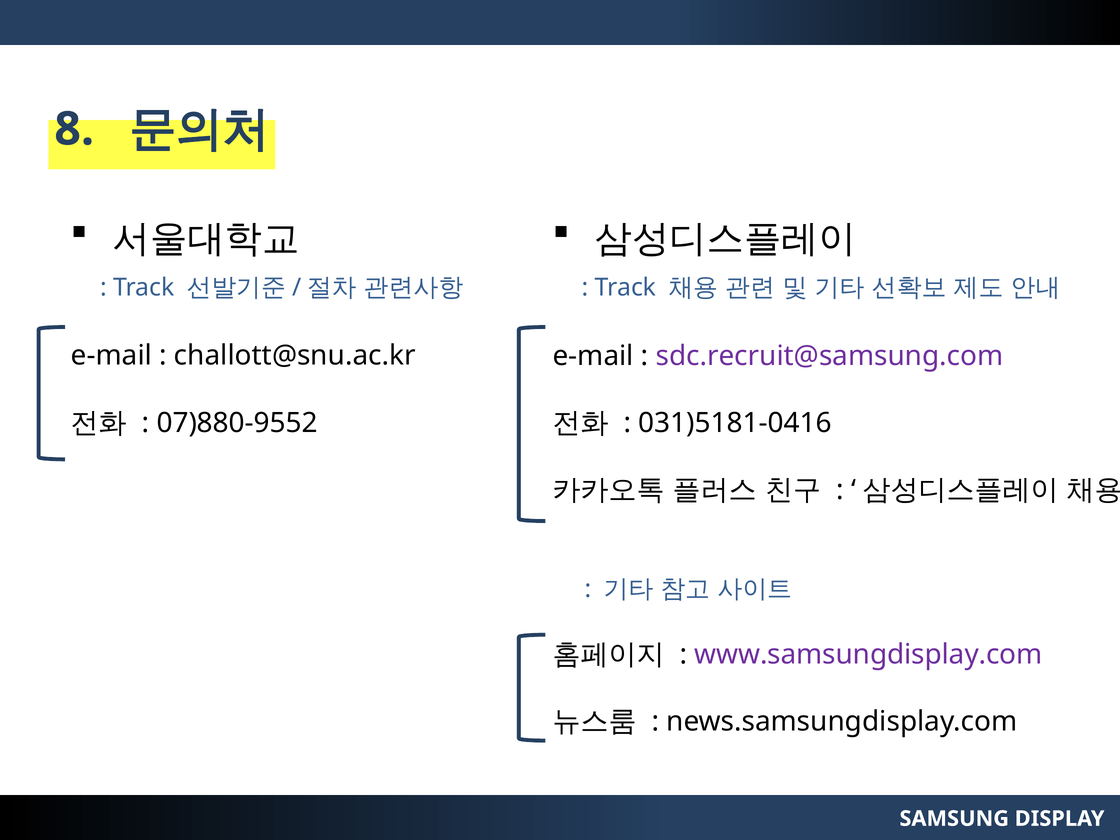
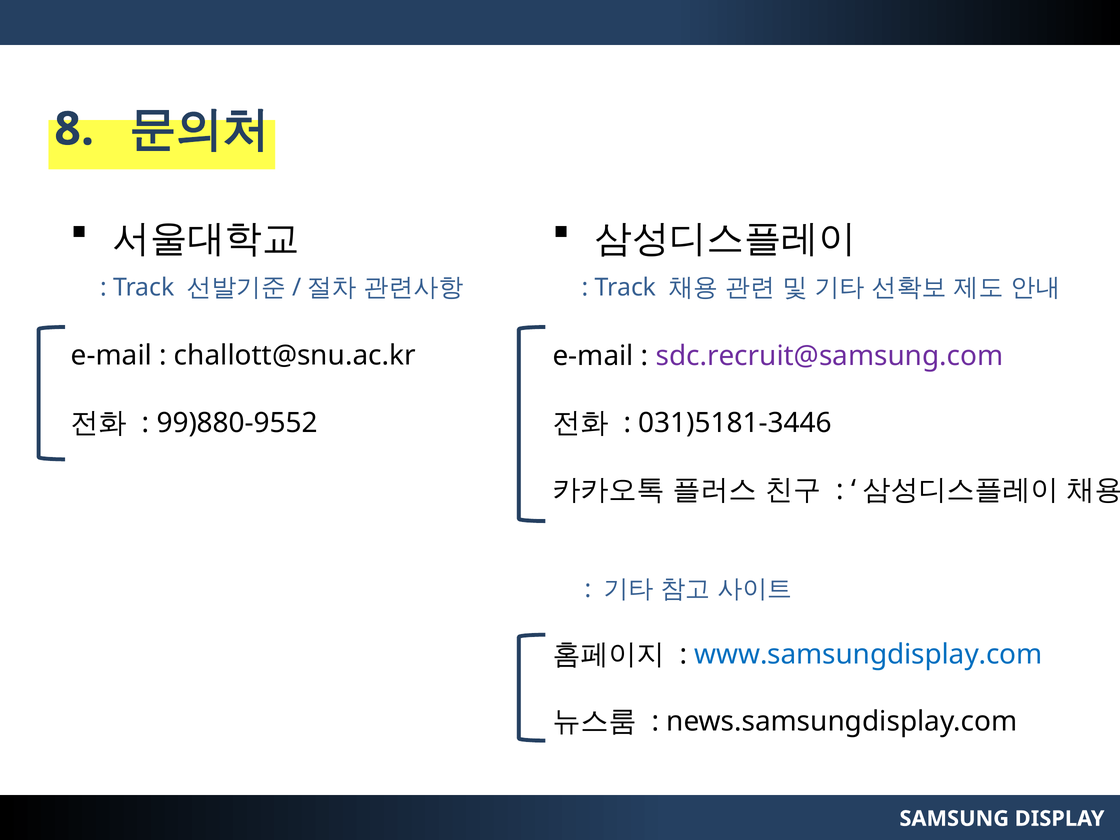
07)880-9552: 07)880-9552 -> 99)880-9552 (237, 423)
031)5181-0416: 031)5181-0416 -> 031)5181-3446 (735, 423)
www.samsungdisplay.com colour: purple -> blue (868, 654)
